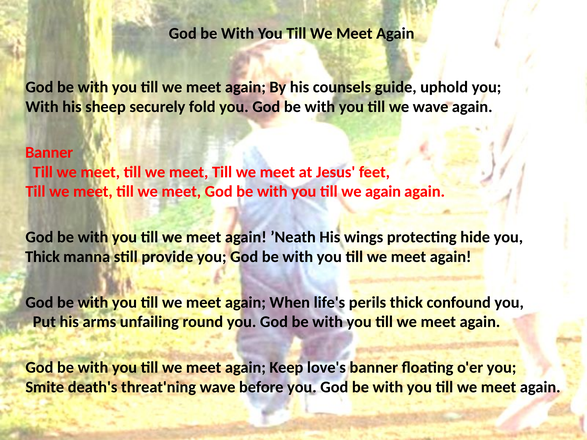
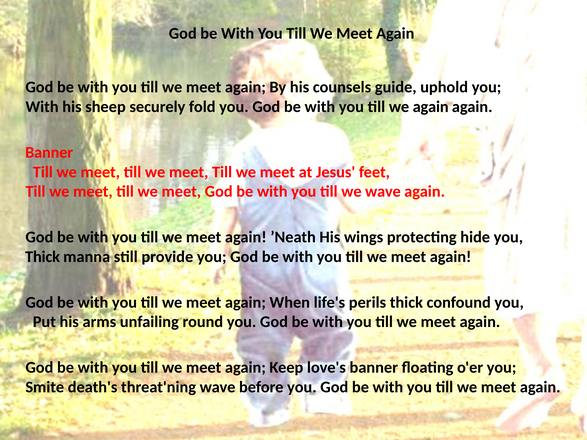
we wave: wave -> again (431, 107)
we again: again -> wave (383, 192)
